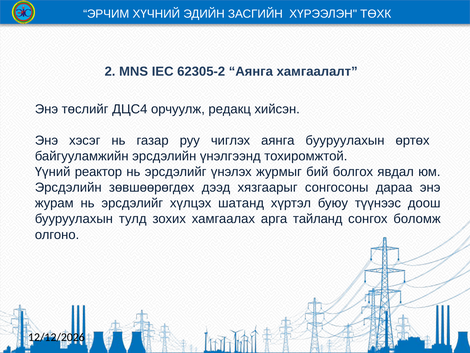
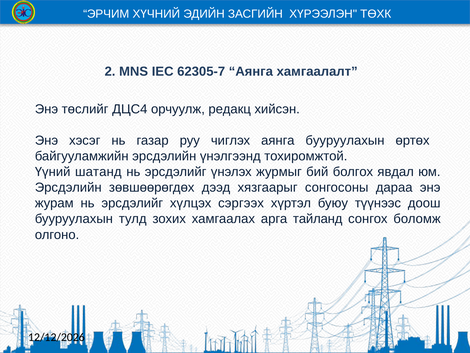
62305-2: 62305-2 -> 62305-7 (201, 71)
реактор: реактор -> шатанд (98, 172)
шатанд: шатанд -> сэргээх (241, 203)
